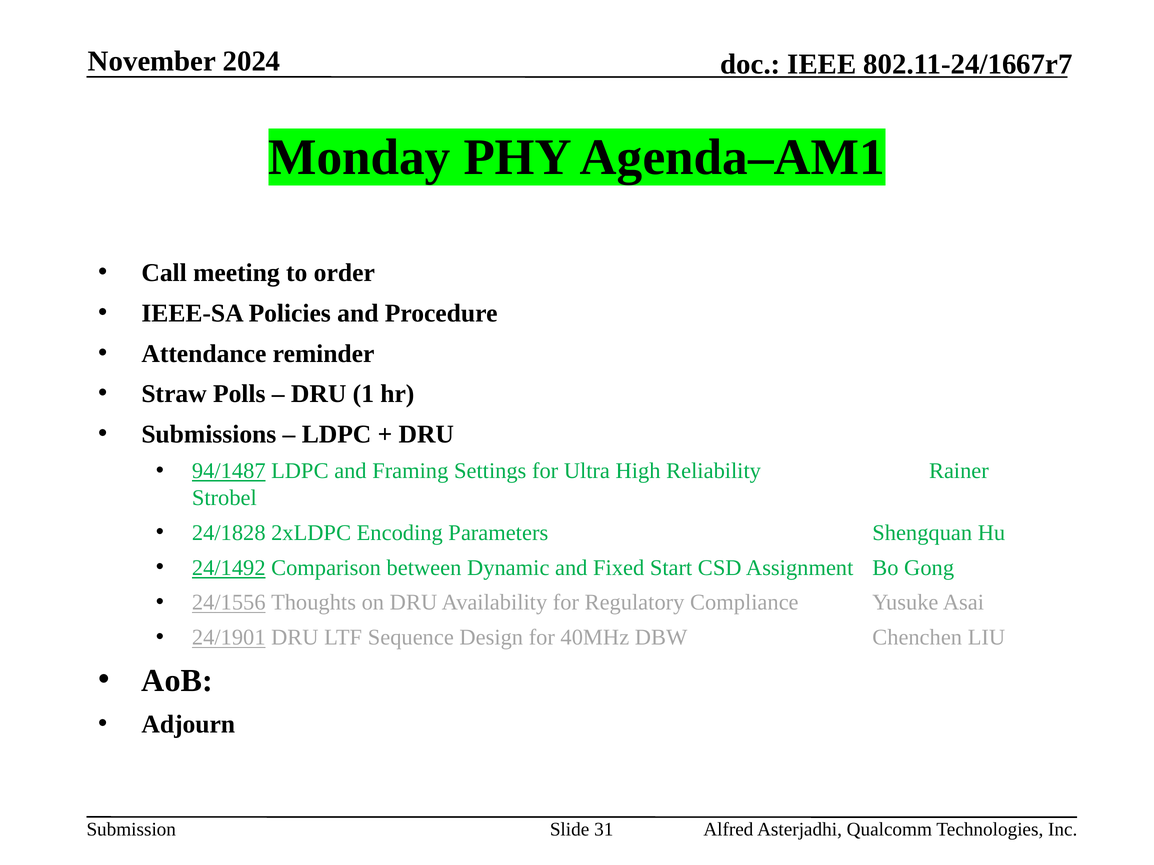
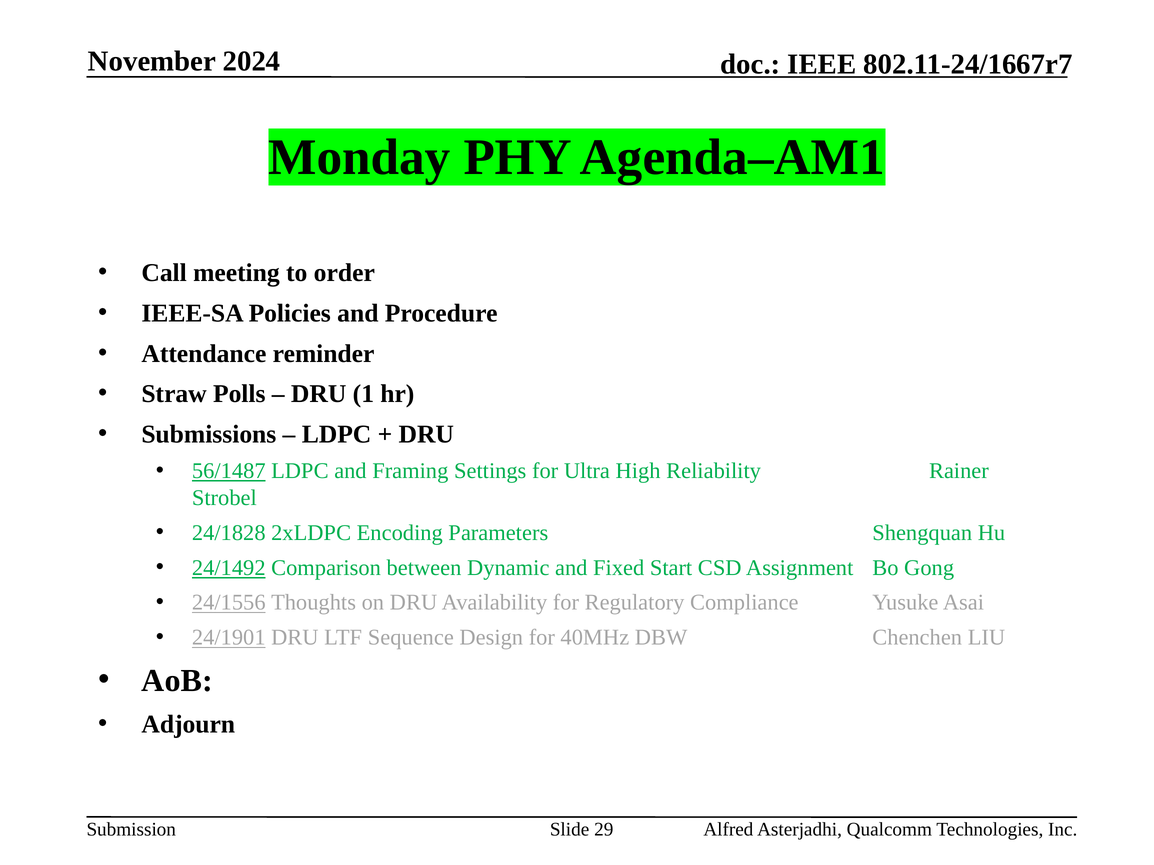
94/1487: 94/1487 -> 56/1487 (229, 471)
31: 31 -> 29 (604, 830)
